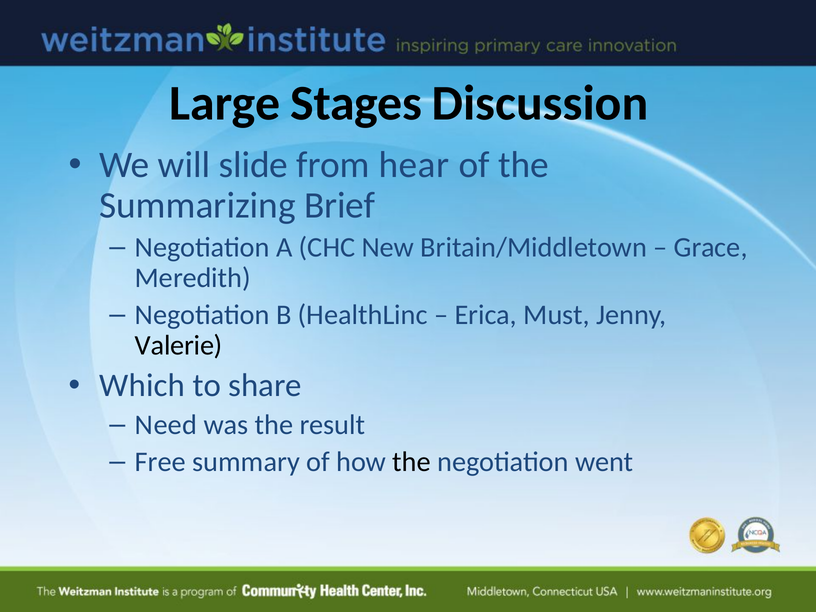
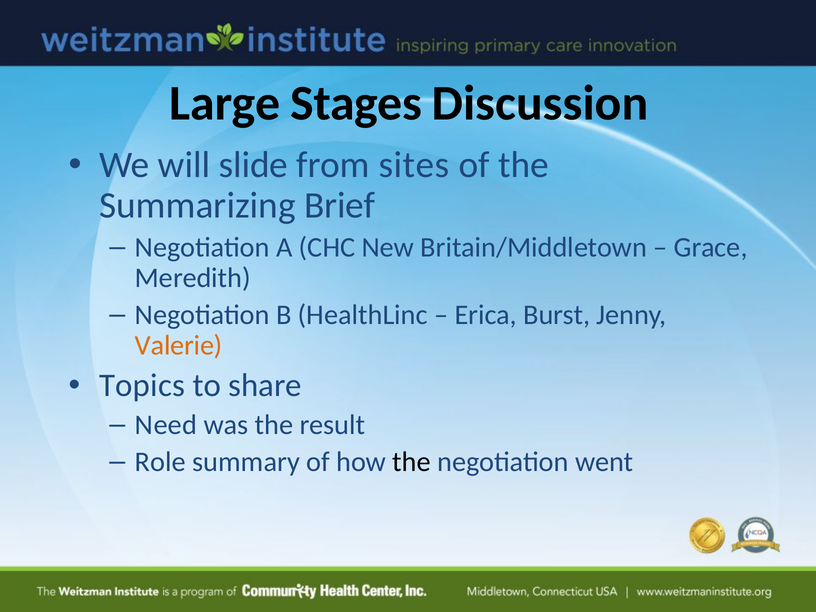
hear: hear -> sites (414, 165)
Must: Must -> Burst (557, 315)
Valerie colour: black -> orange (179, 345)
Which: Which -> Topics (142, 386)
Free: Free -> Role (160, 462)
